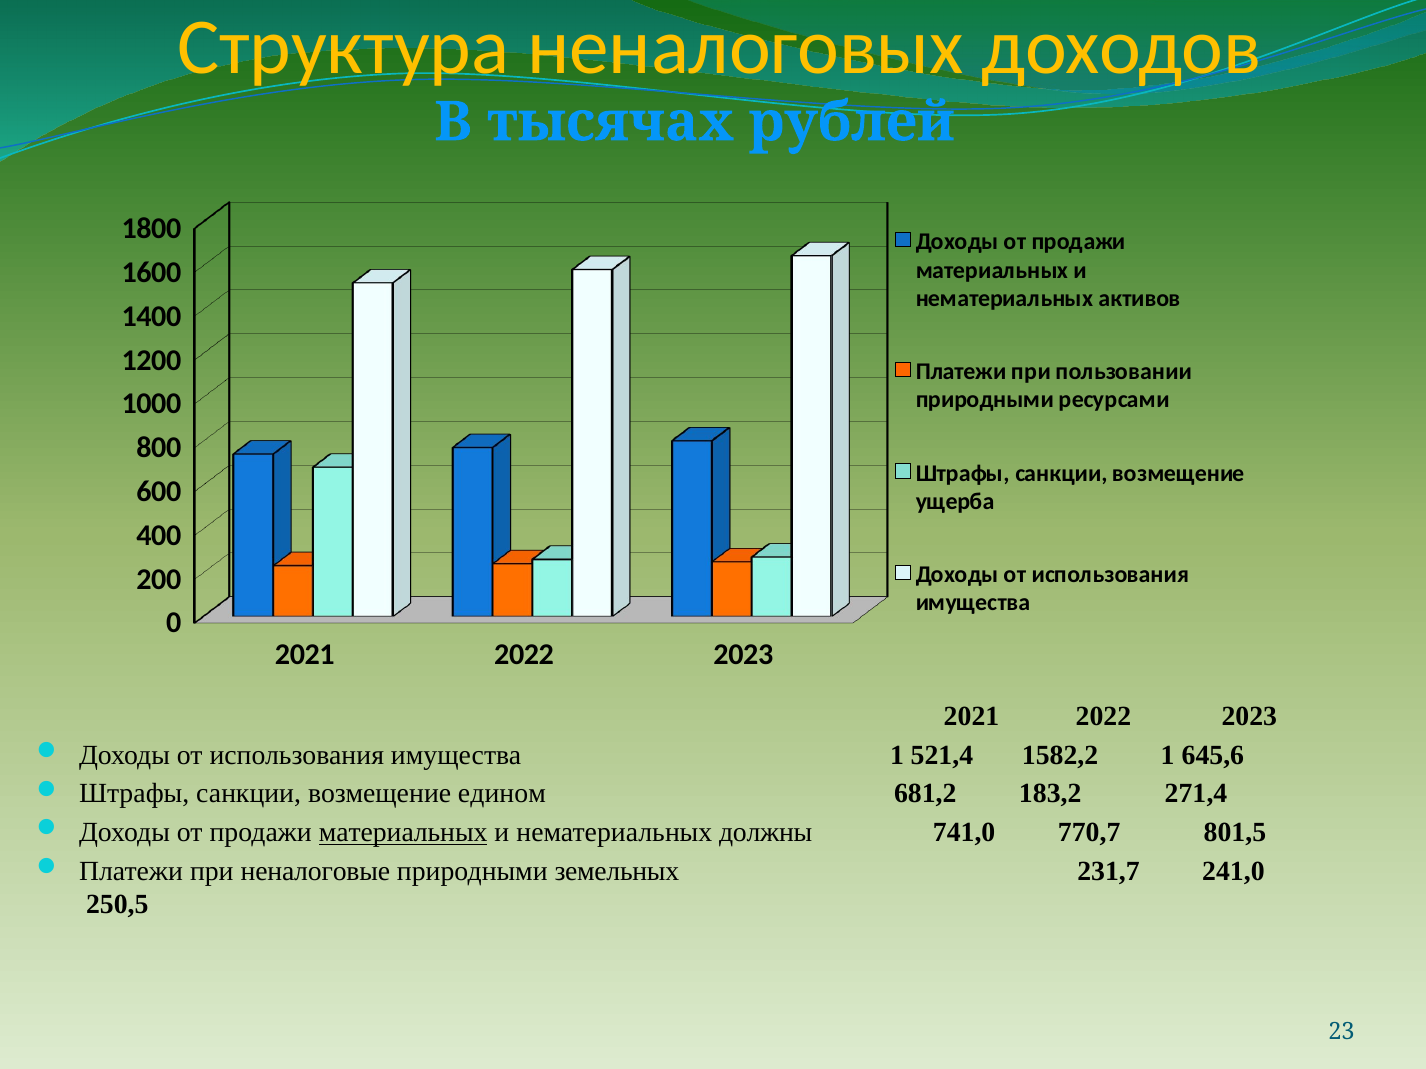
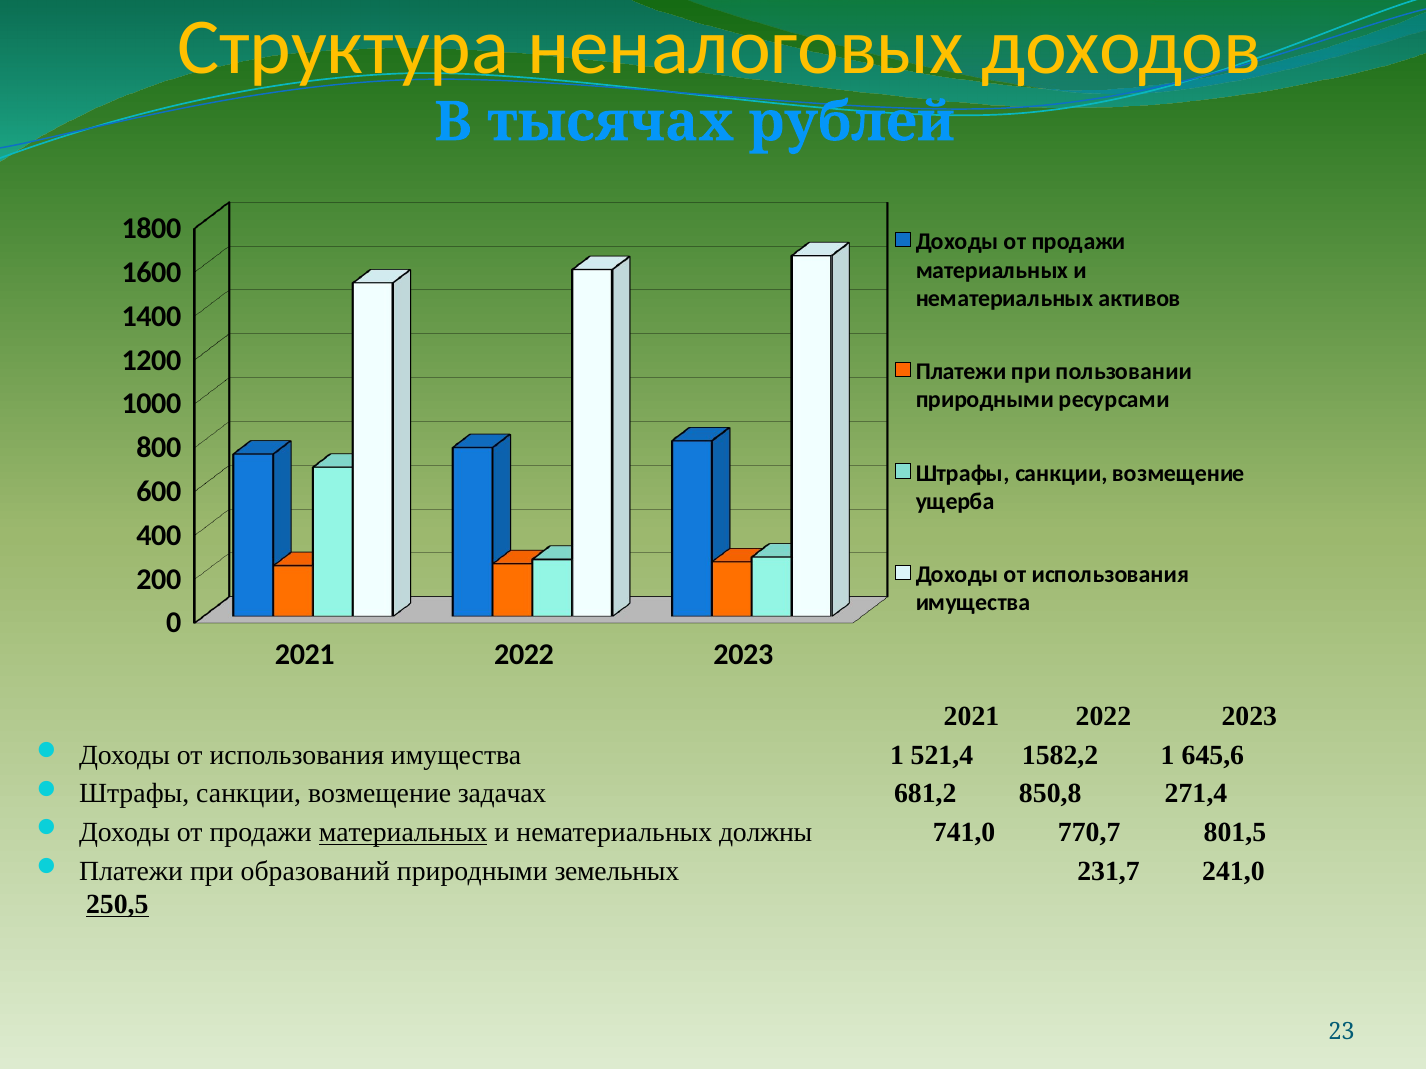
едином: едином -> задачах (502, 794)
183,2: 183,2 -> 850,8 (1050, 794)
неналоговые: неналоговые -> образований (315, 872)
250,5 underline: none -> present (117, 905)
